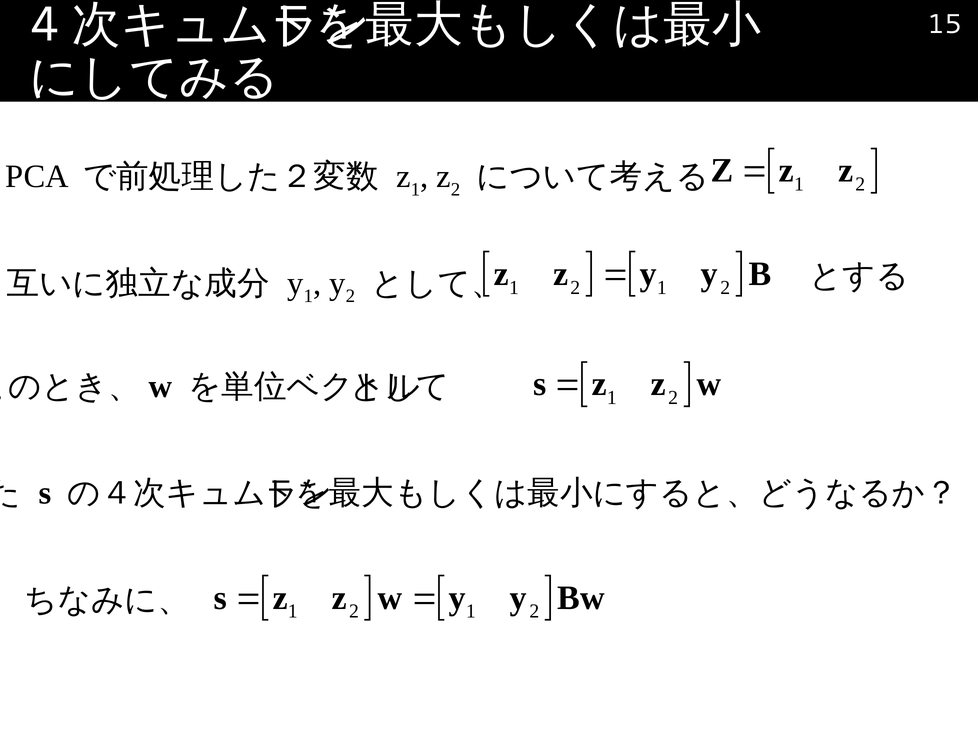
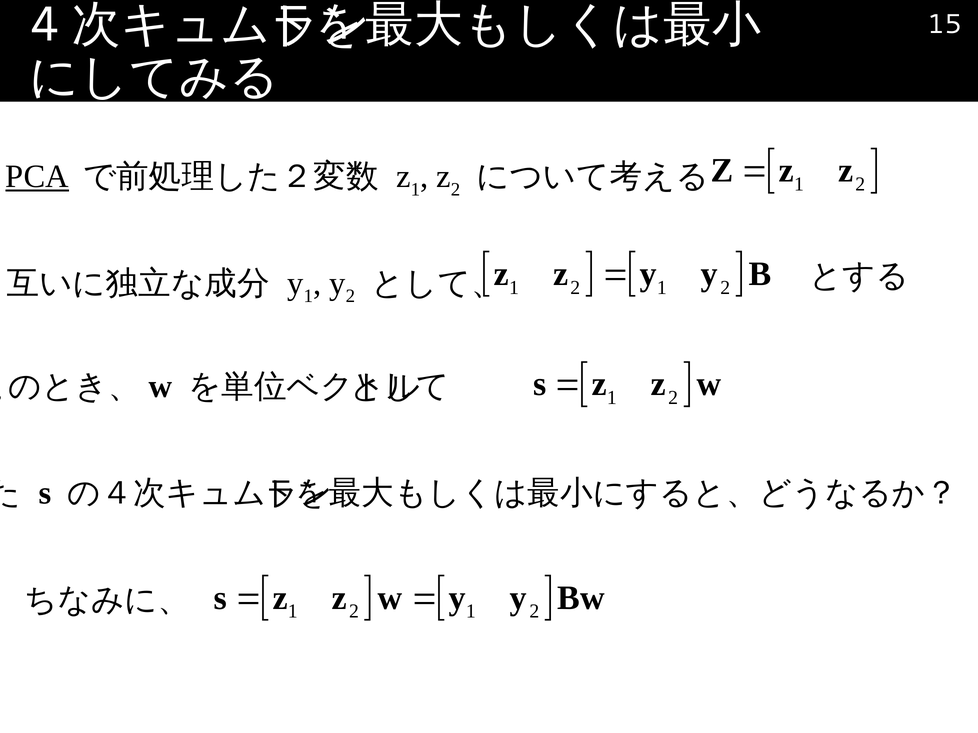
PCA underline: none -> present (37, 177)
